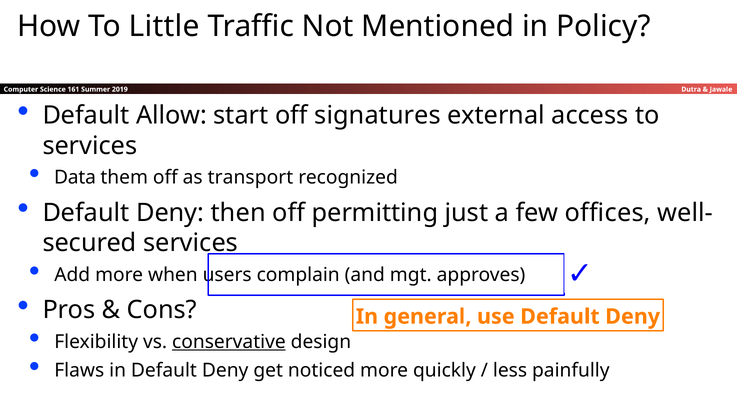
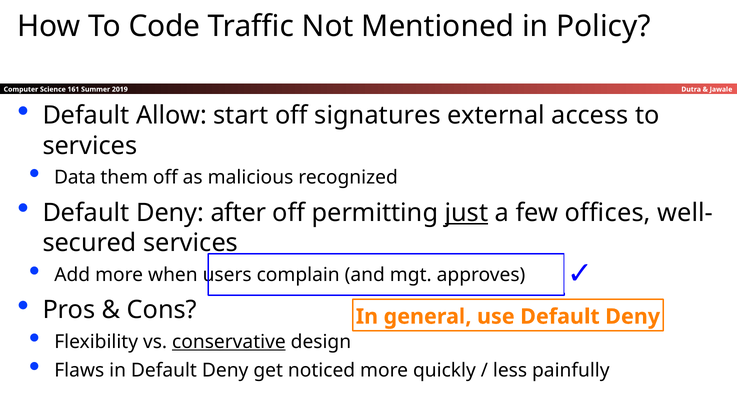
Little: Little -> Code (164, 26)
transport: transport -> malicious (251, 177)
then: then -> after (238, 212)
just underline: none -> present (466, 212)
